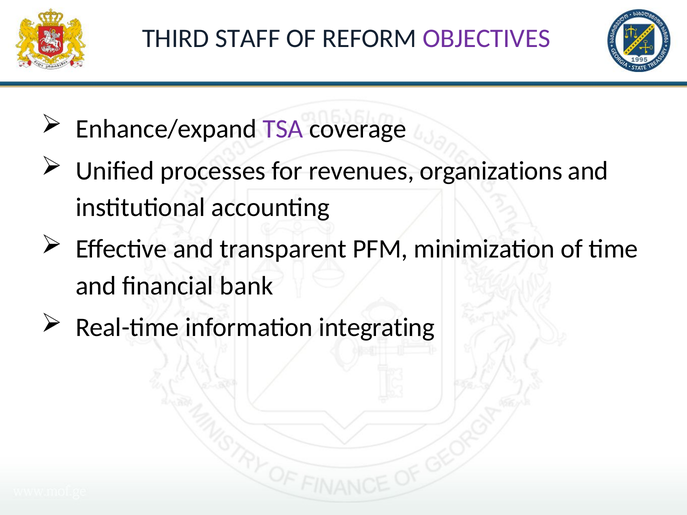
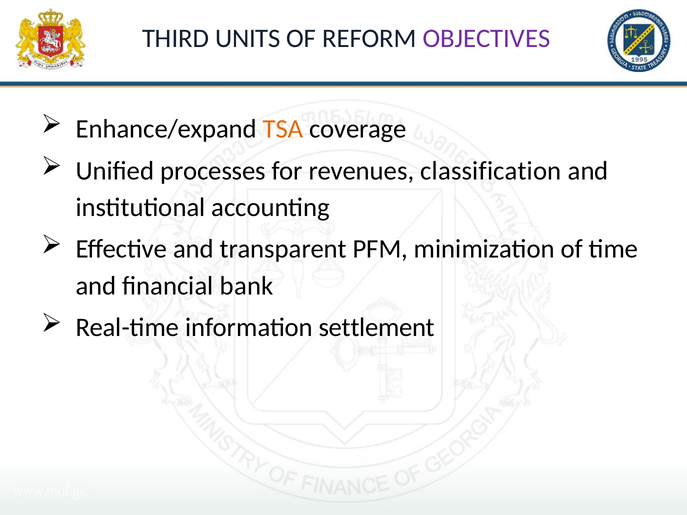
STAFF: STAFF -> UNITS (248, 39)
TSA colour: purple -> orange (283, 129)
organizations: organizations -> classification (491, 171)
integrating: integrating -> settlement (377, 328)
